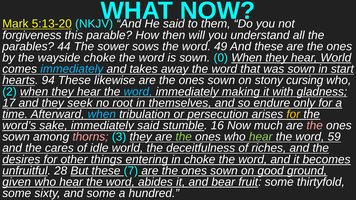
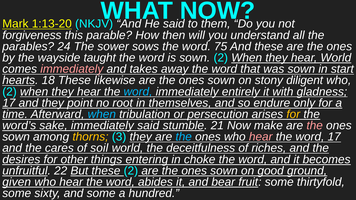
5:13-20: 5:13-20 -> 1:13-20 (52, 24)
44: 44 -> 24 (64, 47)
49: 49 -> 75 (221, 47)
wayside choke: choke -> taught (100, 58)
sown 0: 0 -> 2 (221, 58)
immediately colour: light blue -> pink (72, 69)
94: 94 -> 18 (48, 80)
cursing: cursing -> diligent (305, 80)
making: making -> entirely (241, 92)
seek: seek -> point (80, 103)
16: 16 -> 21 (217, 126)
much: much -> make (268, 126)
thorns colour: pink -> yellow (90, 137)
the colour: light green -> light blue (184, 137)
hear colour: light green -> pink (261, 137)
word 59: 59 -> 17 (334, 137)
idle: idle -> soil (99, 148)
28: 28 -> 22 (61, 171)
these 7: 7 -> 2 (131, 171)
